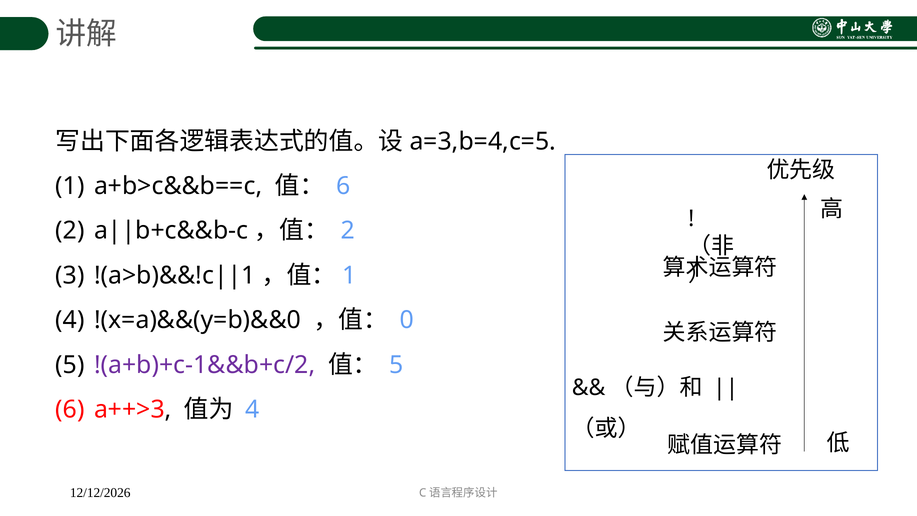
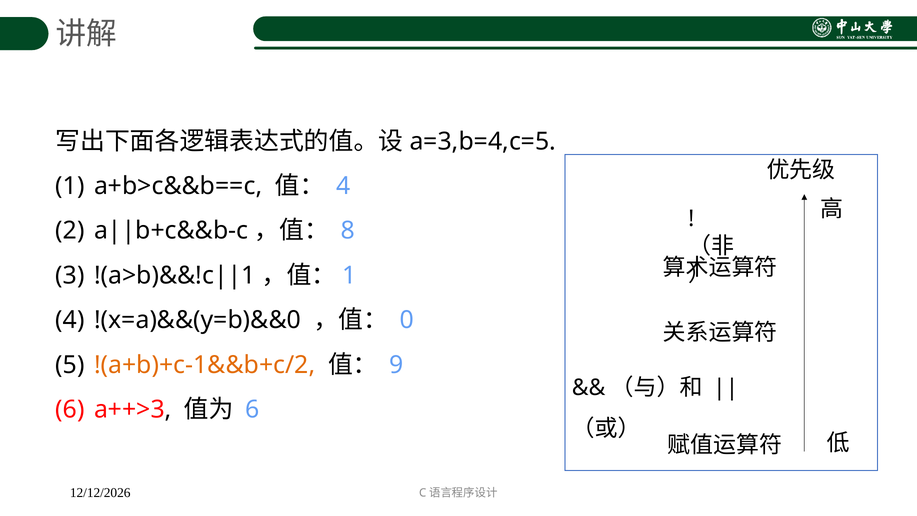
6: 6 -> 4 (343, 186)
2: 2 -> 8 (348, 231)
!(a+b)+c-1&&b+c/2 colour: purple -> orange (205, 365)
5: 5 -> 9 (396, 365)
4: 4 -> 6 (252, 409)
